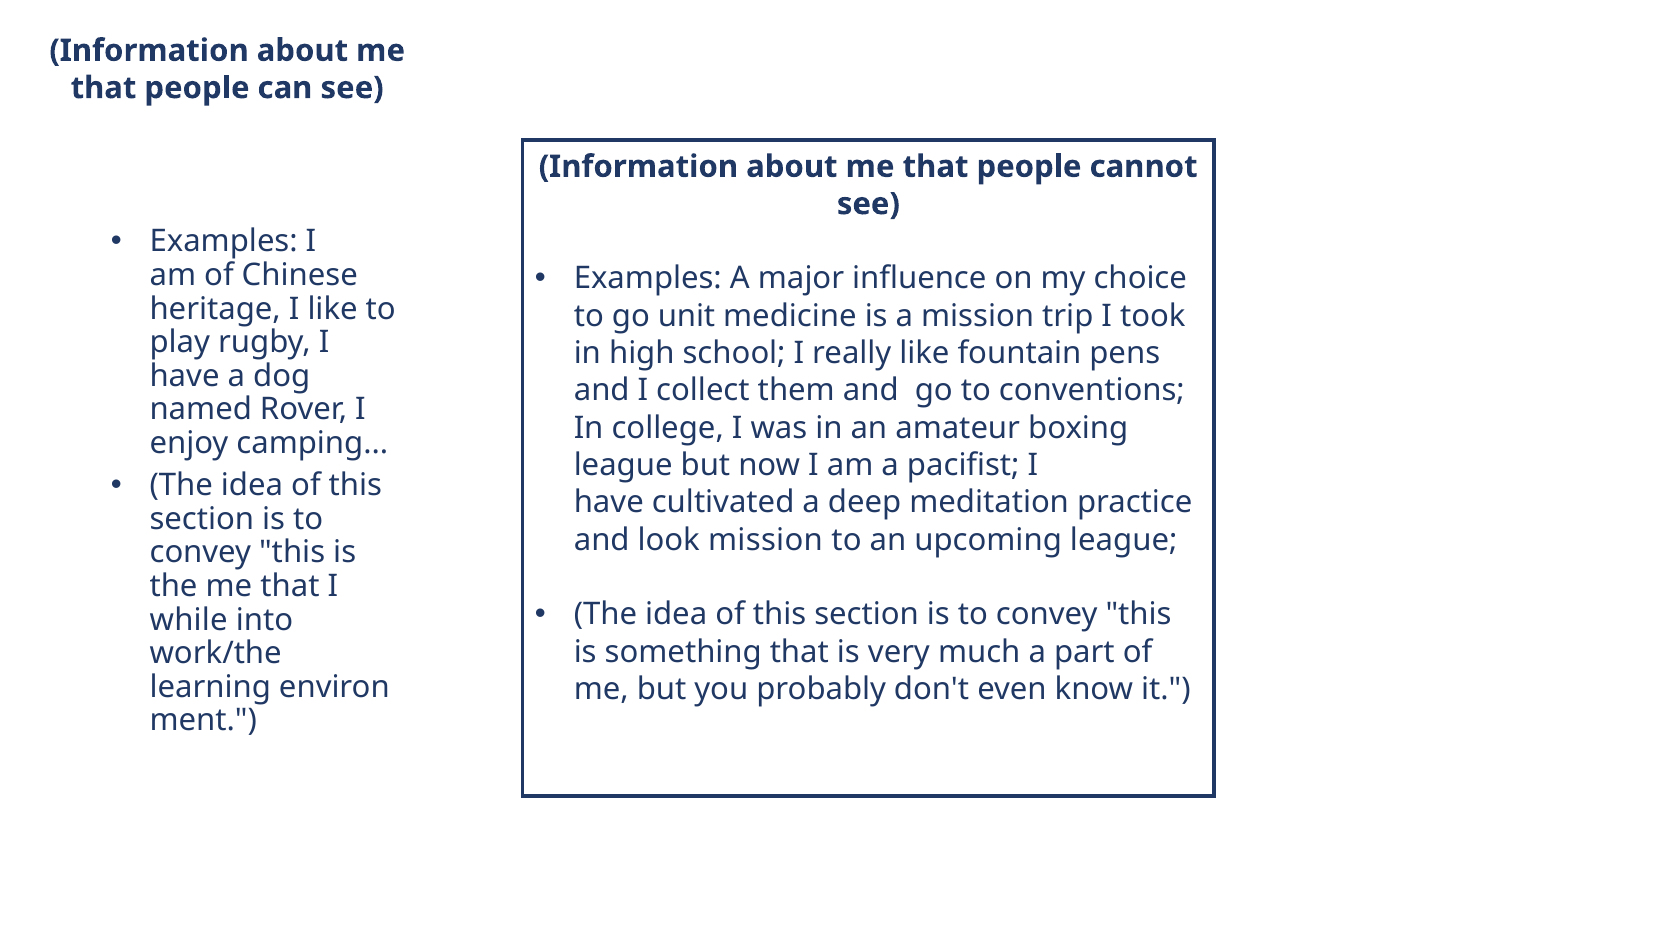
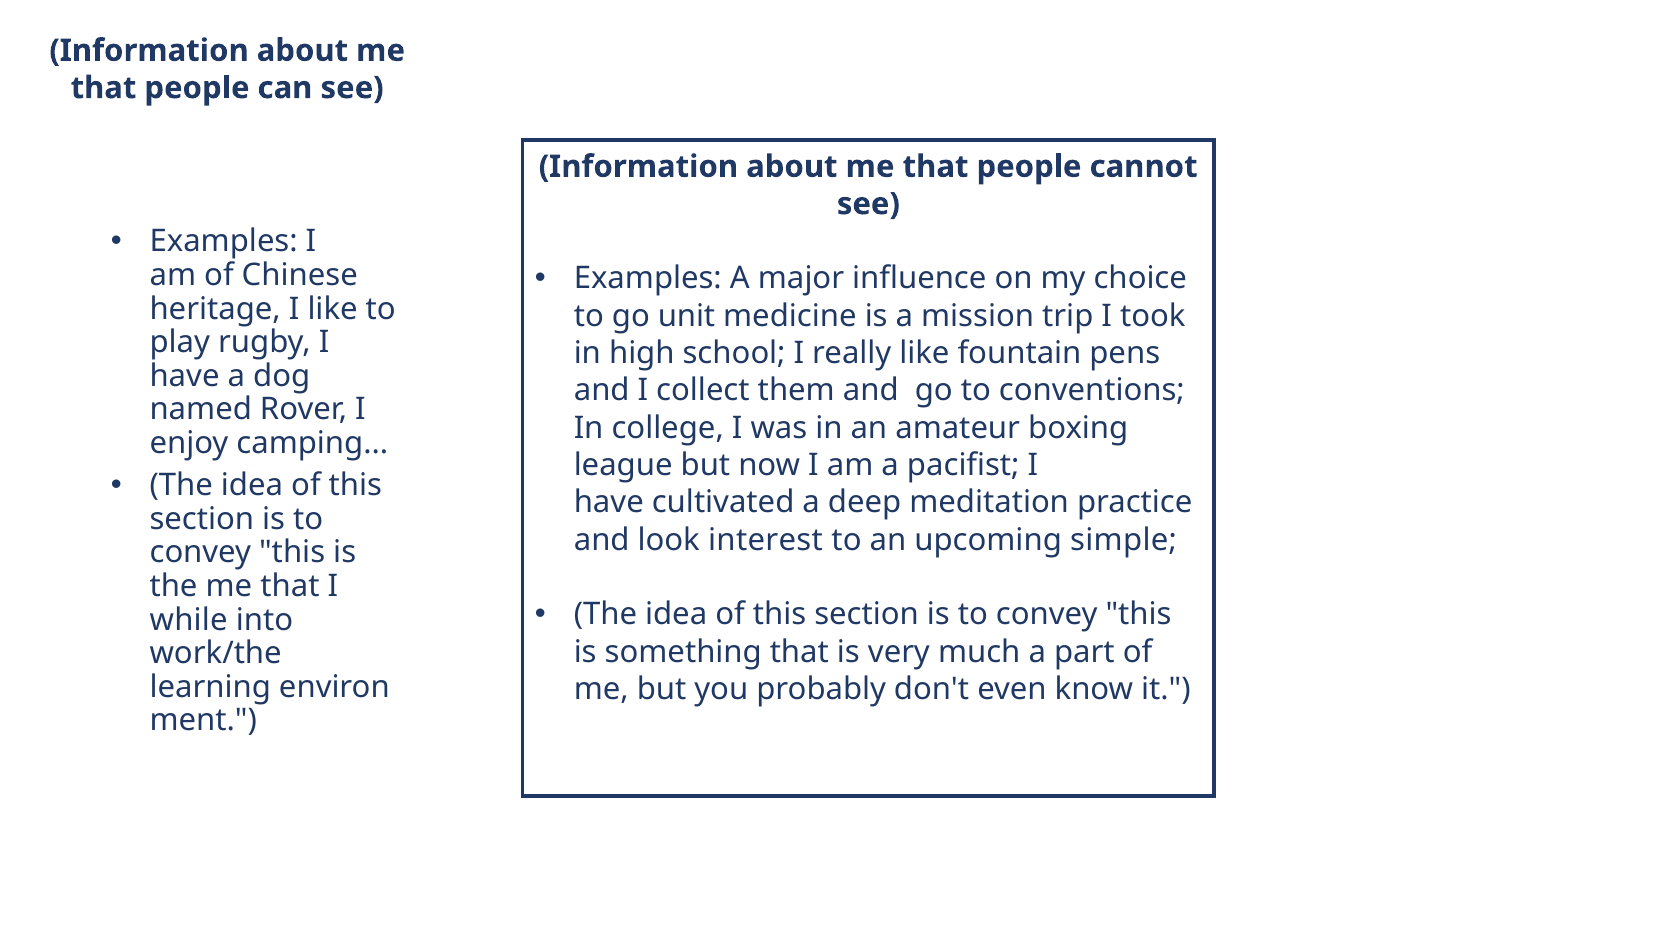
look mission: mission -> interest (765, 540)
upcoming league: league -> simple (1124, 540)
